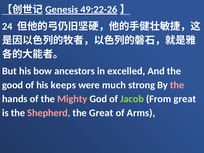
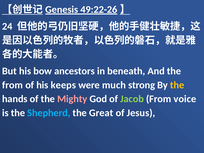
excelled: excelled -> beneath (126, 71)
good: good -> from (12, 85)
the colour: pink -> yellow (177, 85)
From great: great -> voice (185, 99)
Shepherd colour: pink -> light blue (49, 113)
Arms: Arms -> Jesus (141, 113)
